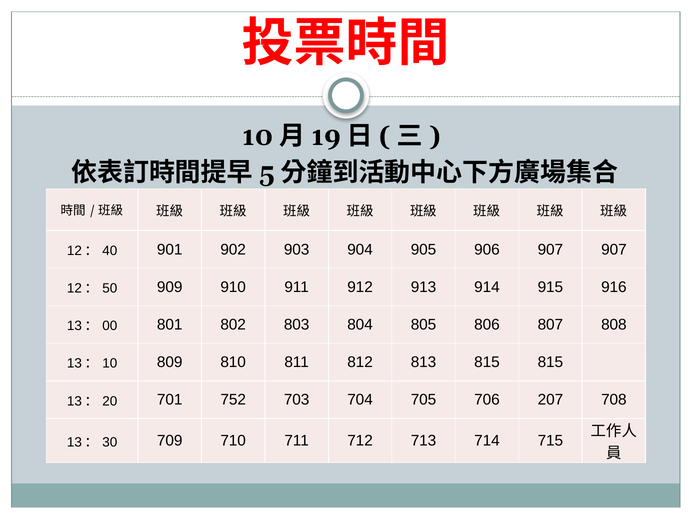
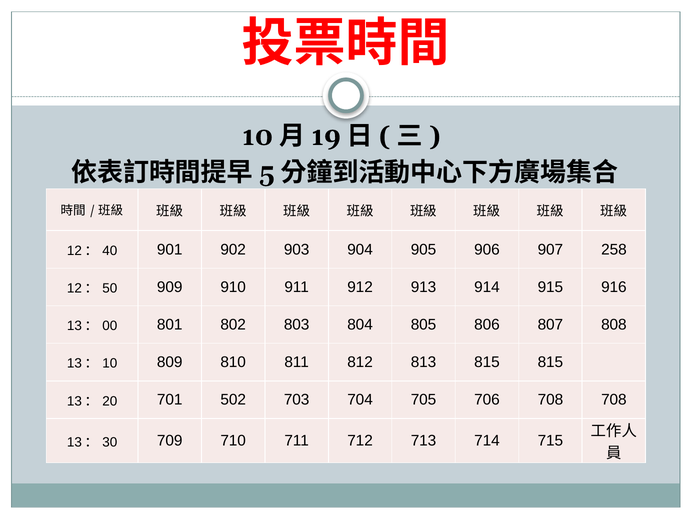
907 907: 907 -> 258 (614, 250)
752: 752 -> 502 (233, 400)
706 207: 207 -> 708 (550, 400)
